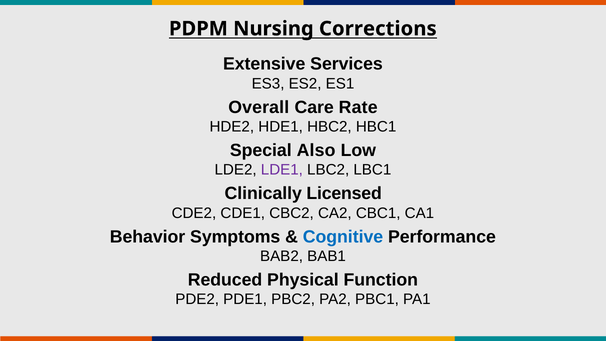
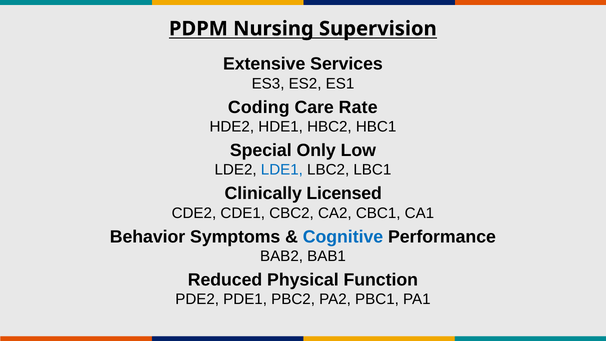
Corrections: Corrections -> Supervision (378, 29)
Overall: Overall -> Coding (259, 107)
Also: Also -> Only (316, 150)
LDE1 colour: purple -> blue (282, 170)
